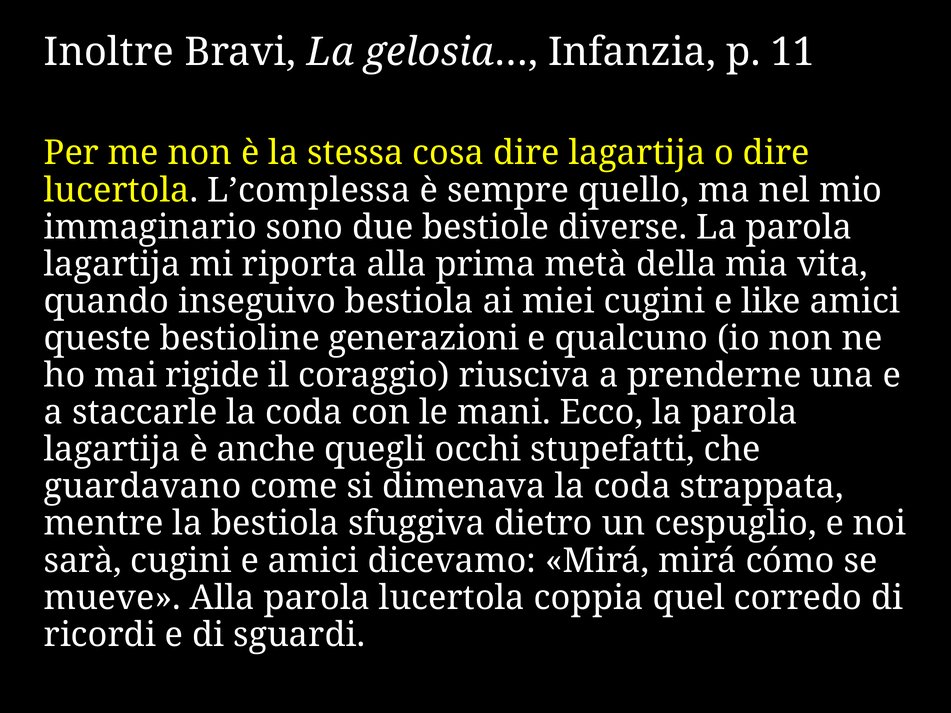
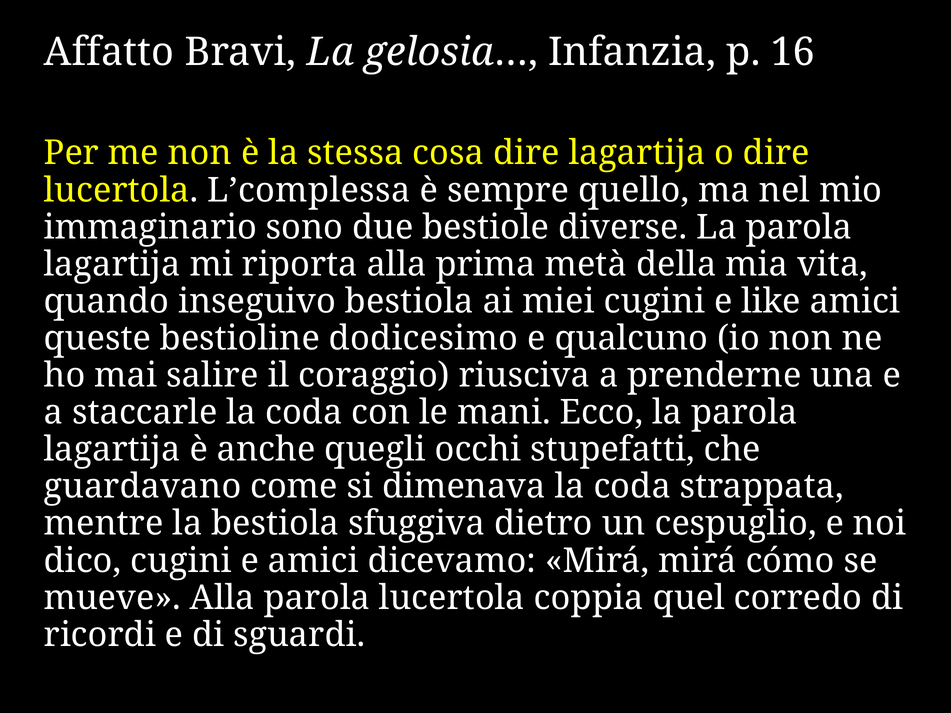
Inoltre: Inoltre -> Affatto (109, 52)
11: 11 -> 16 (793, 52)
generazioni: generazioni -> dodicesimo (423, 339)
rigide: rigide -> salire (212, 376)
sarà: sarà -> dico (83, 561)
